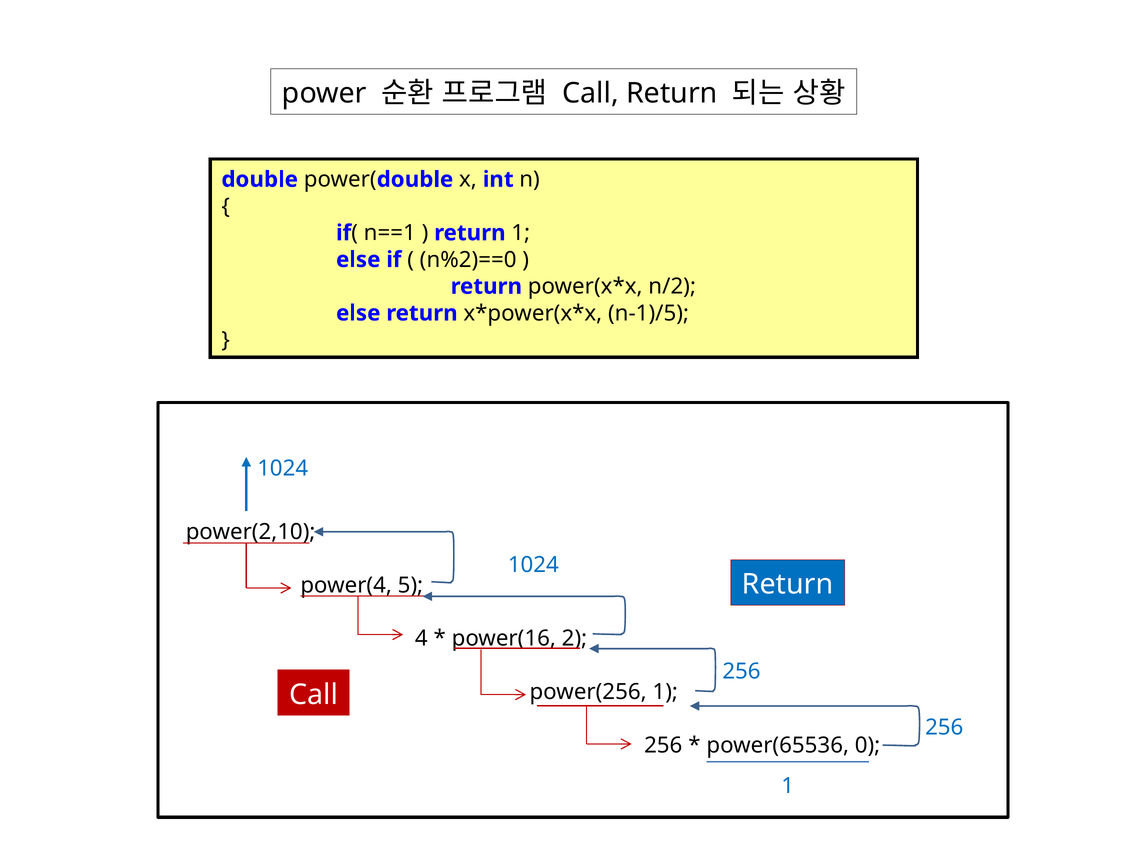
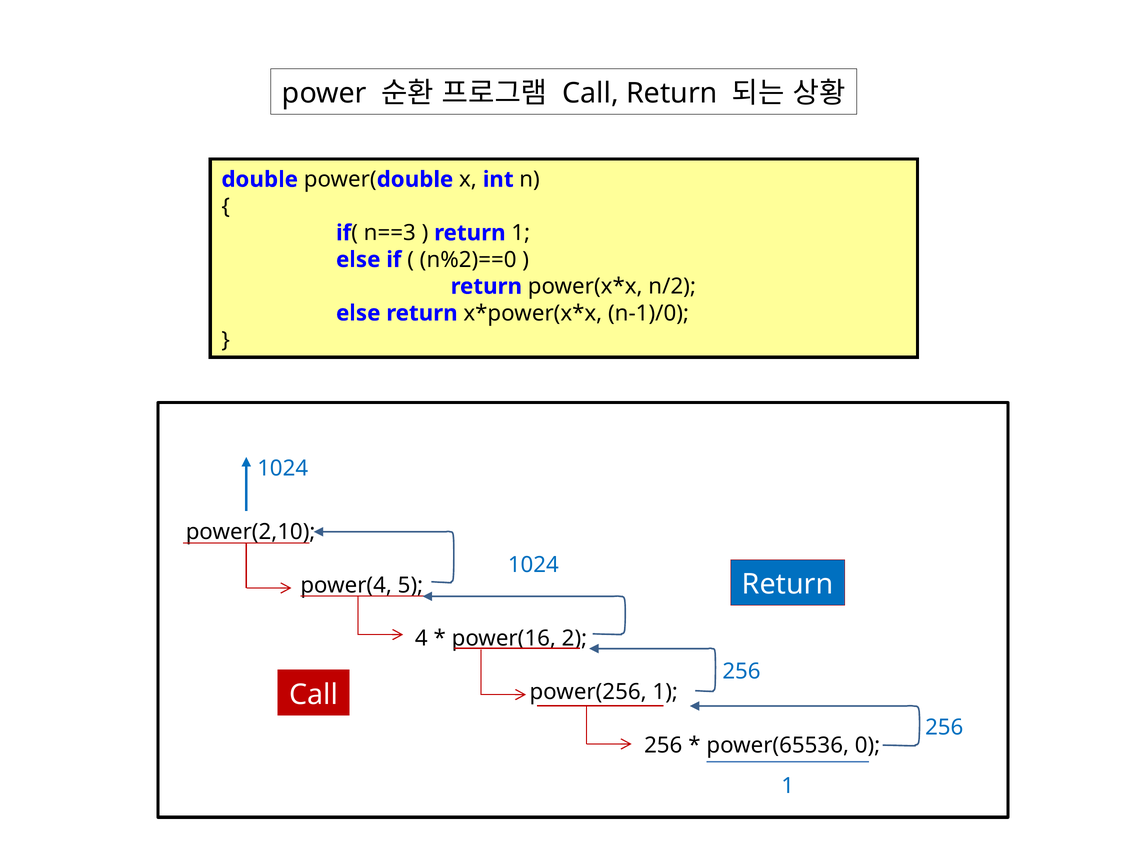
n==1: n==1 -> n==3 (390, 233)
n-1)/5: n-1)/5 -> n-1)/0 (649, 313)
